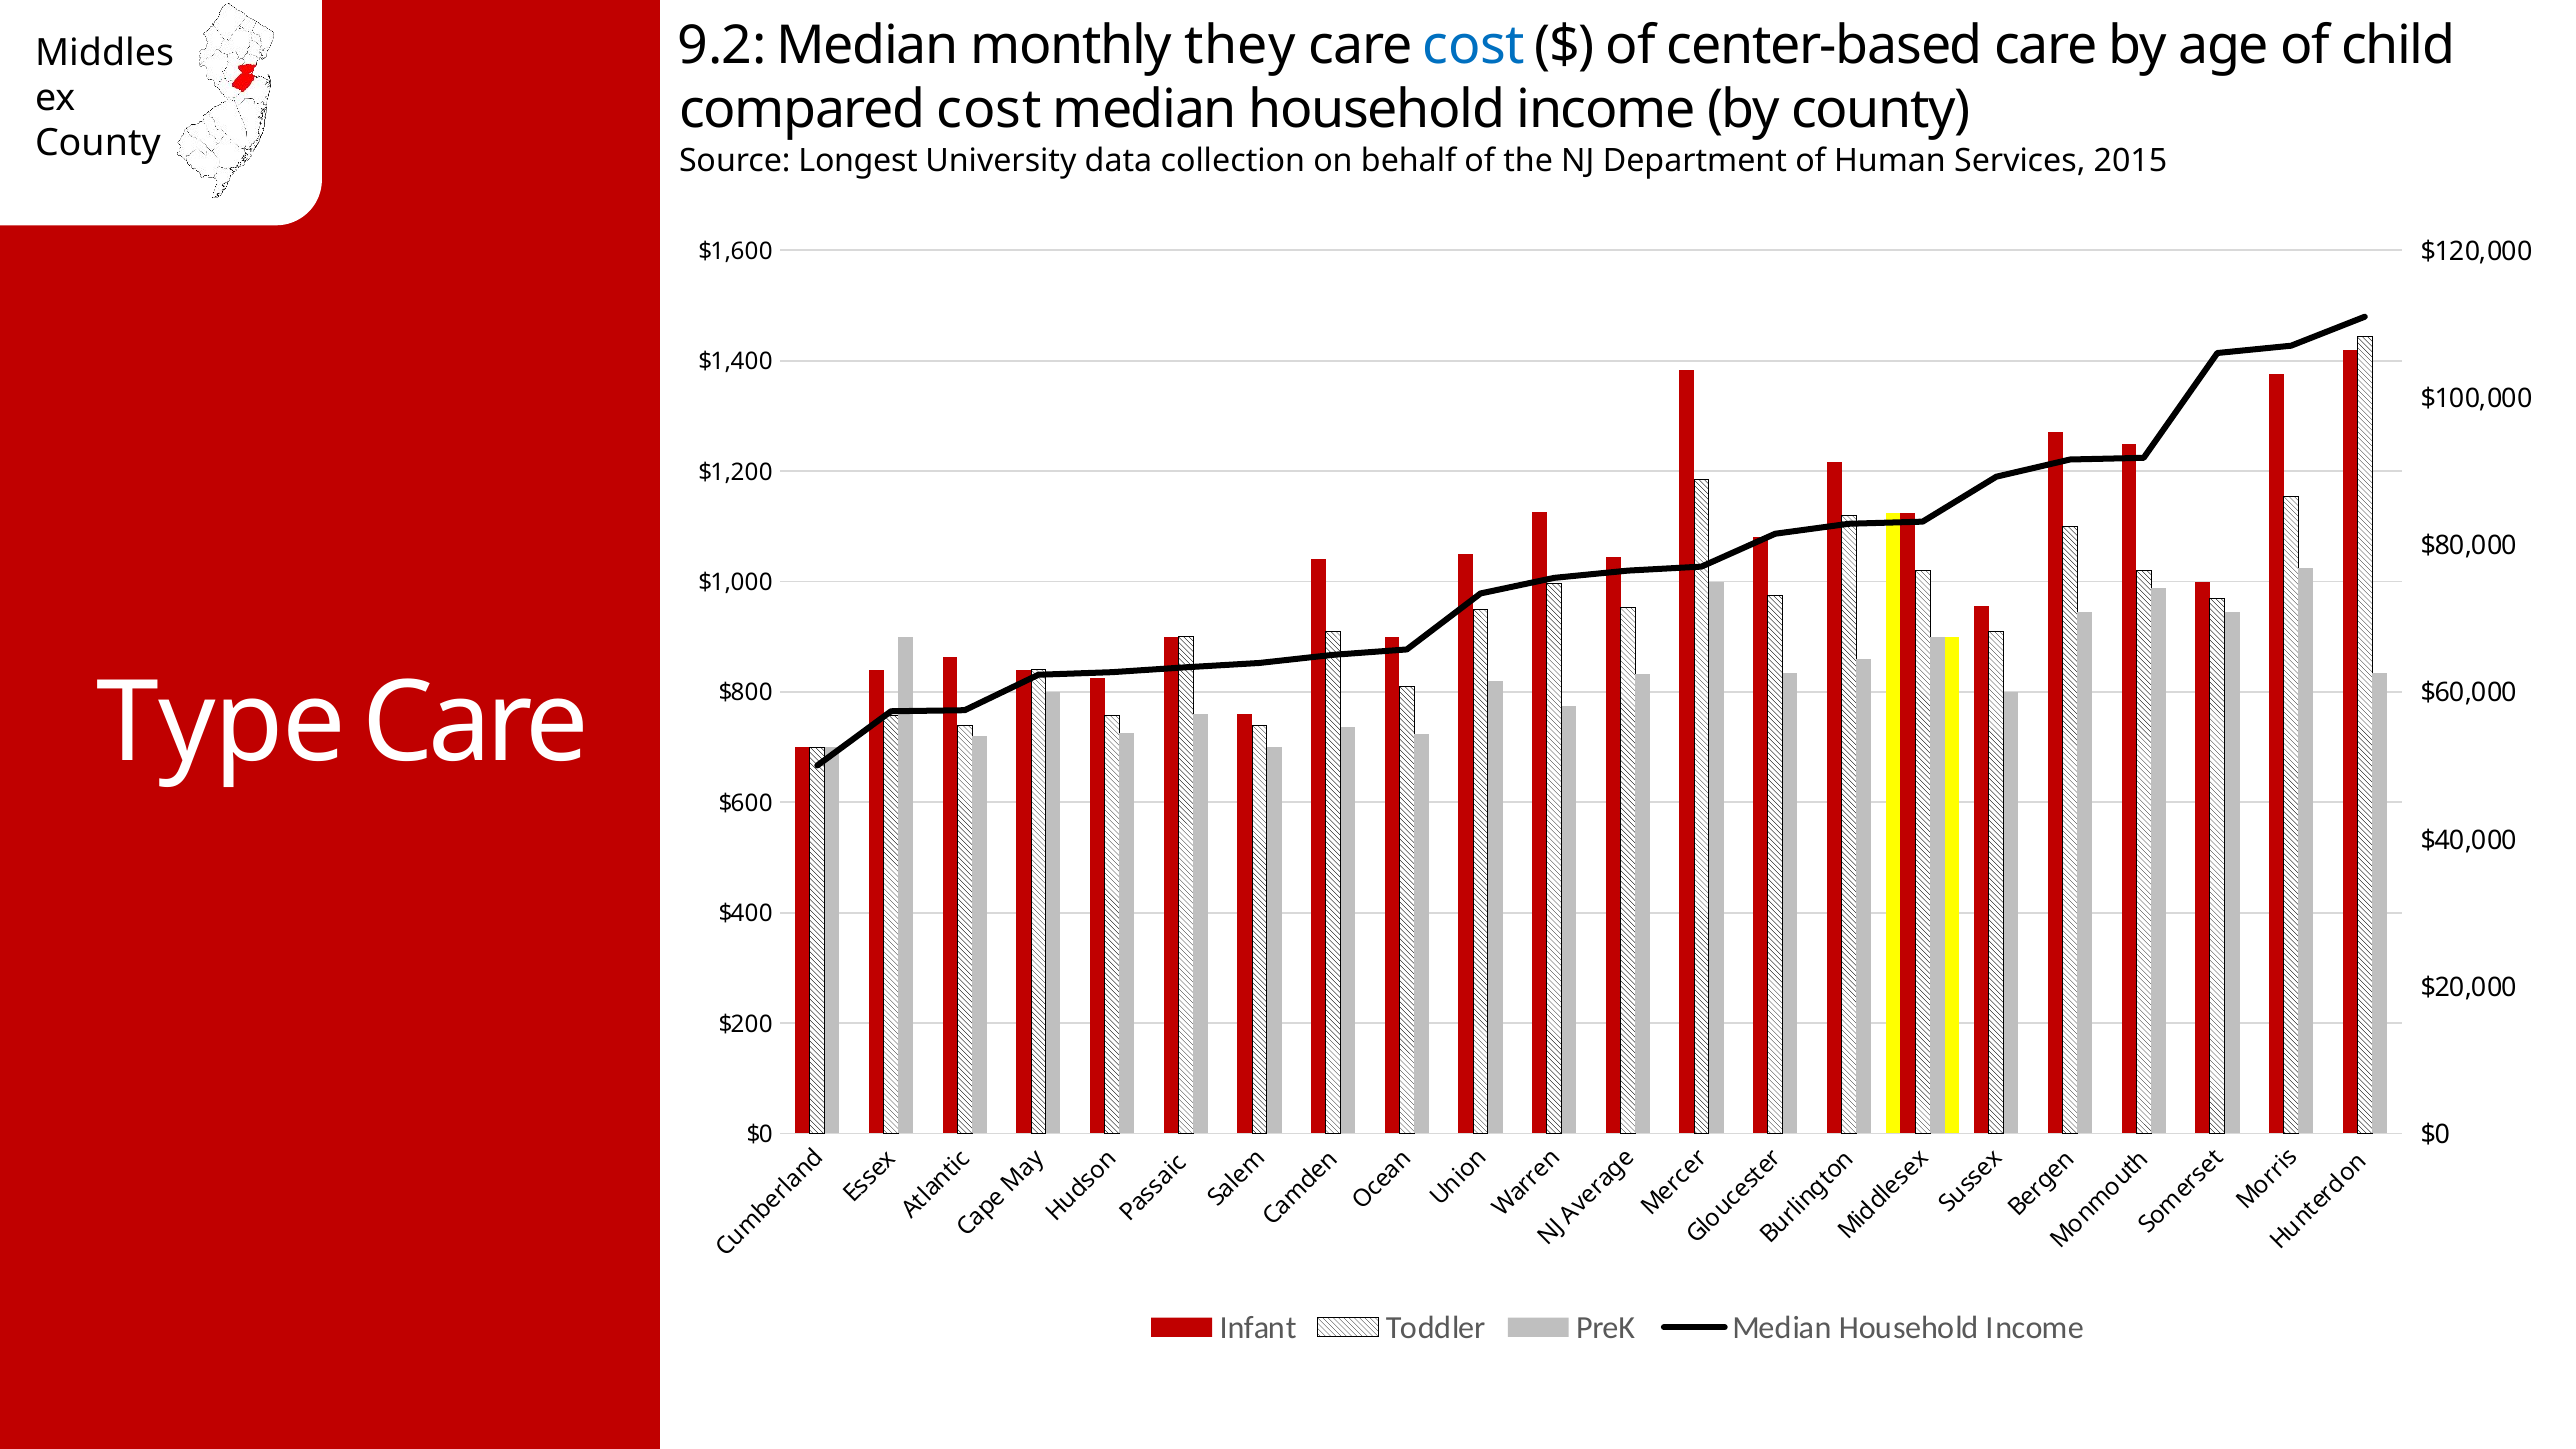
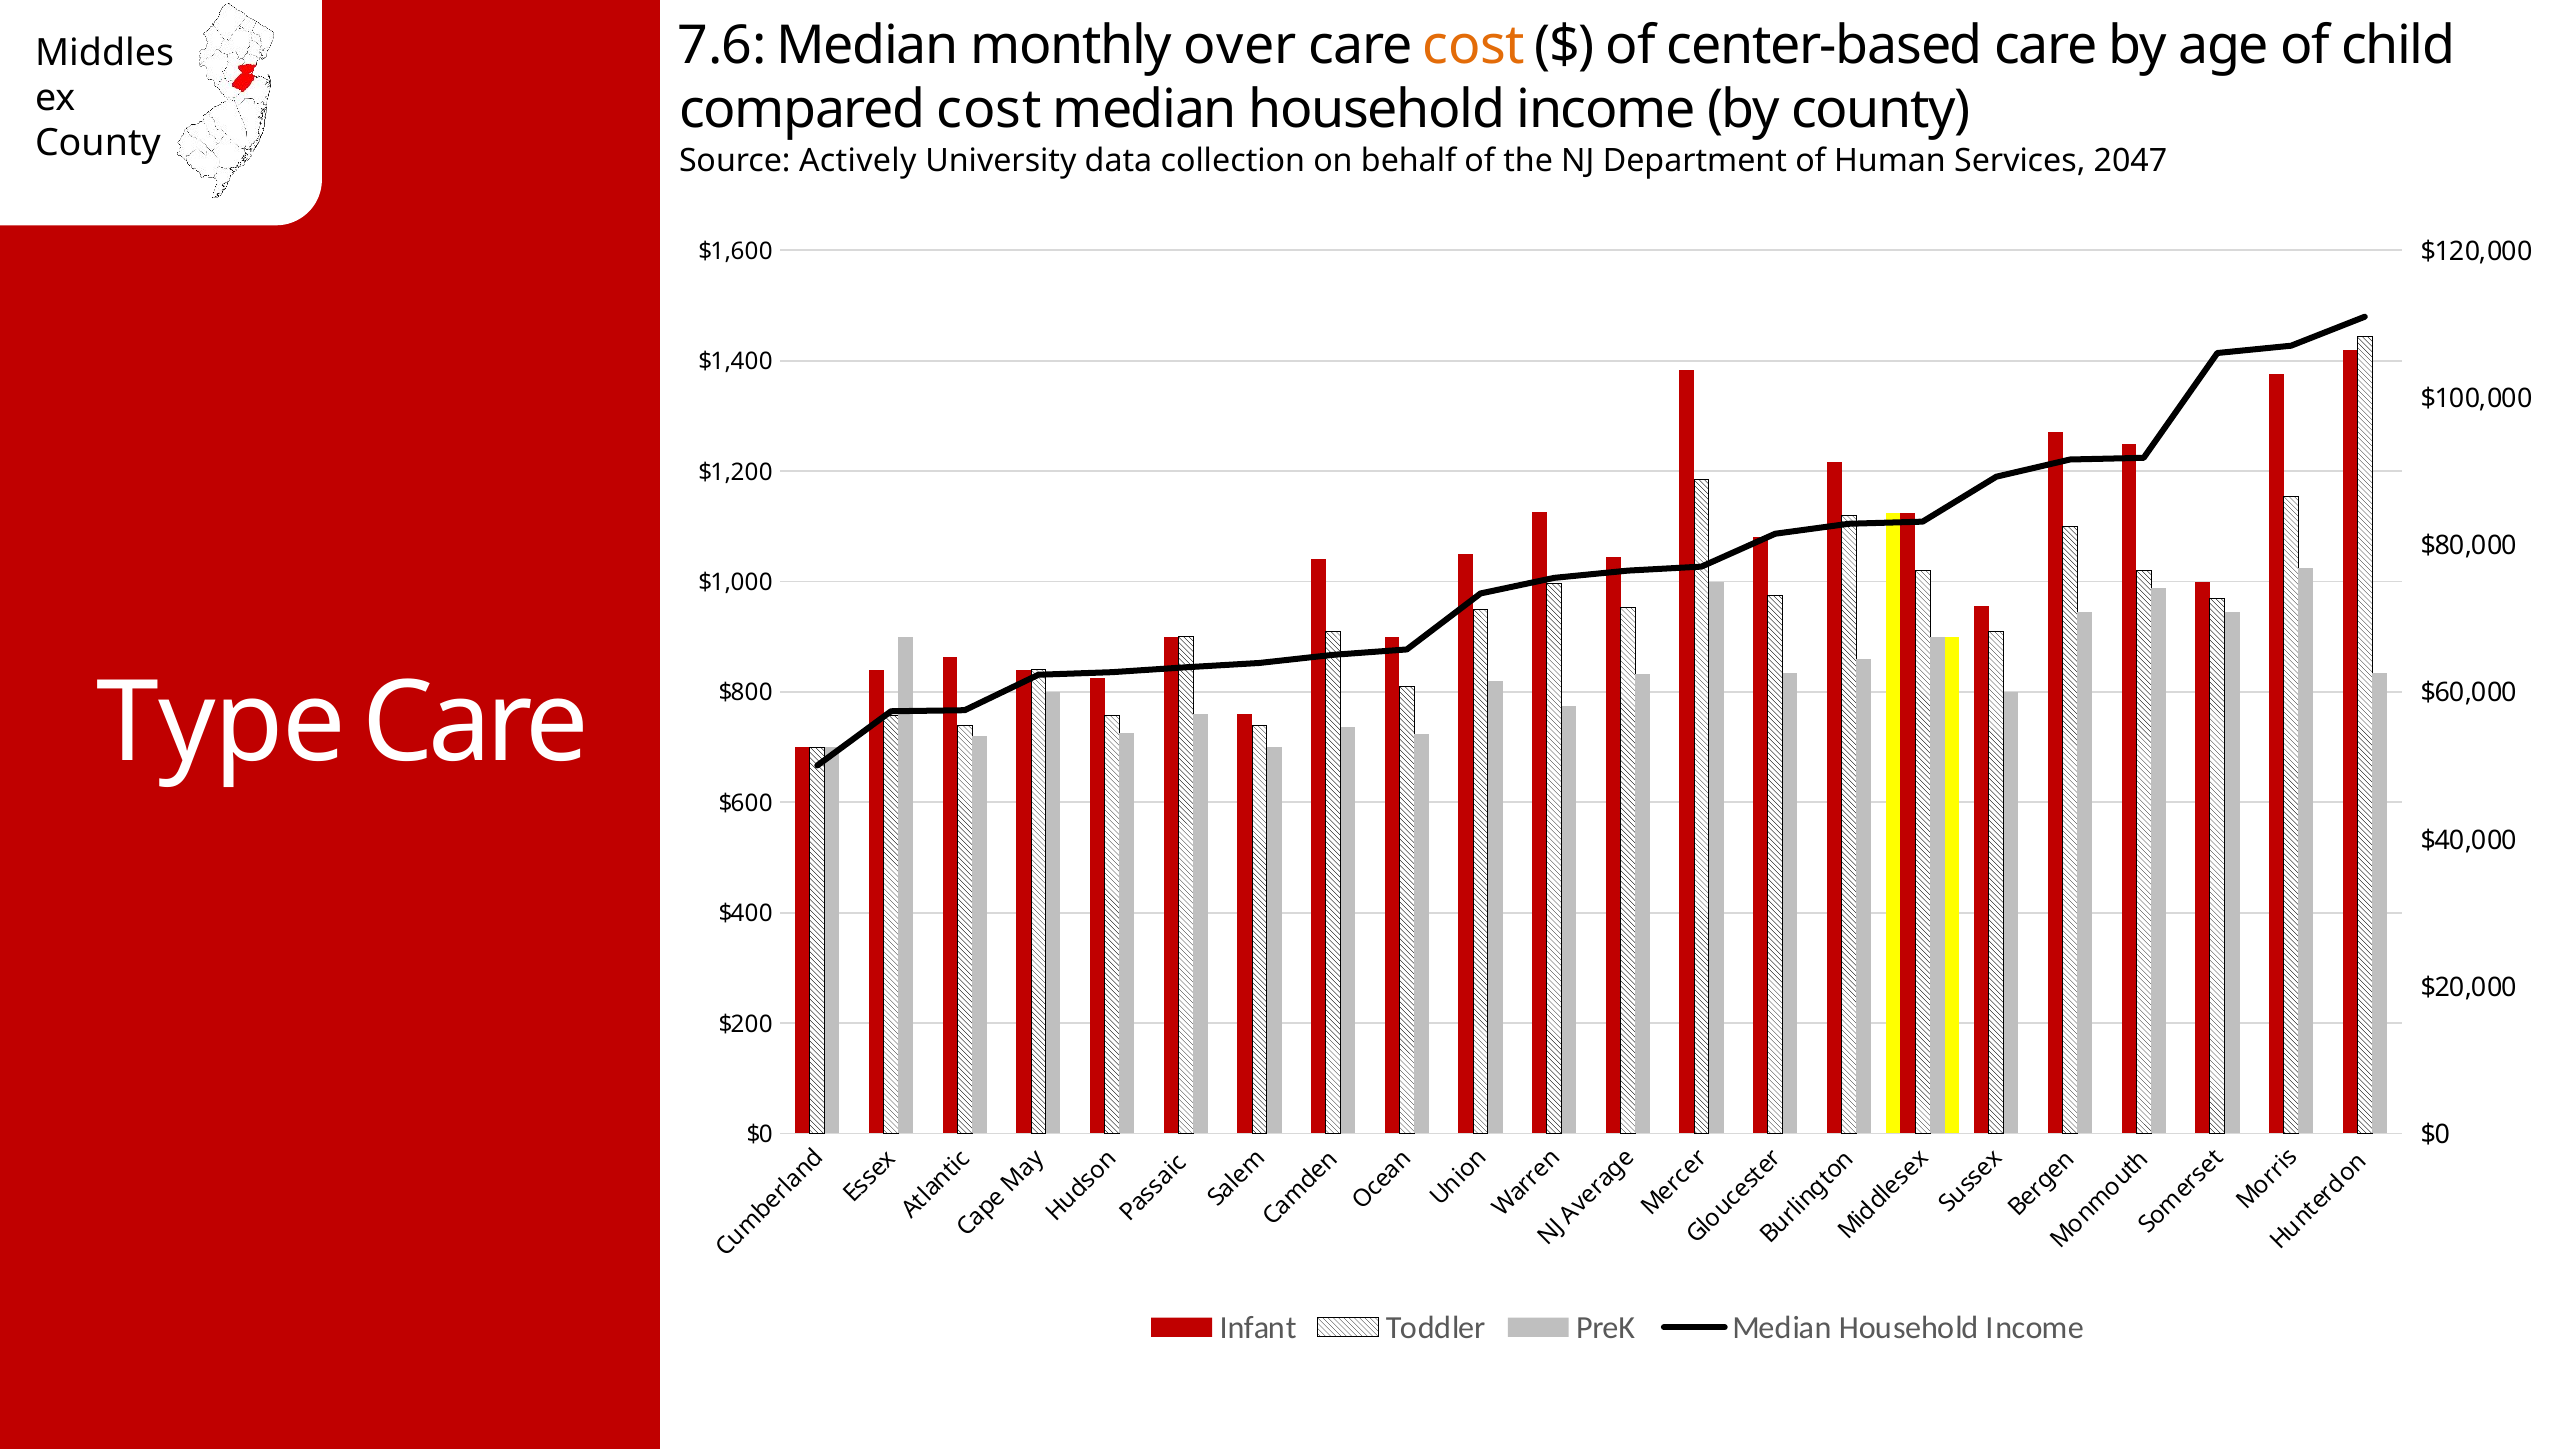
9.2: 9.2 -> 7.6 (722, 45)
they: they -> over (1240, 45)
cost colour: blue -> orange (1474, 45)
Longest: Longest -> Actively (858, 161)
2015: 2015 -> 2047 (2130, 161)
